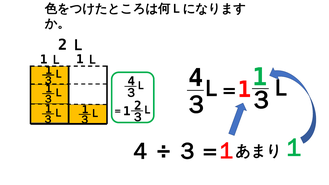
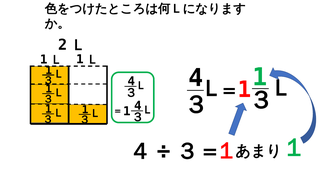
1 2: 2 -> 4 (138, 106)
